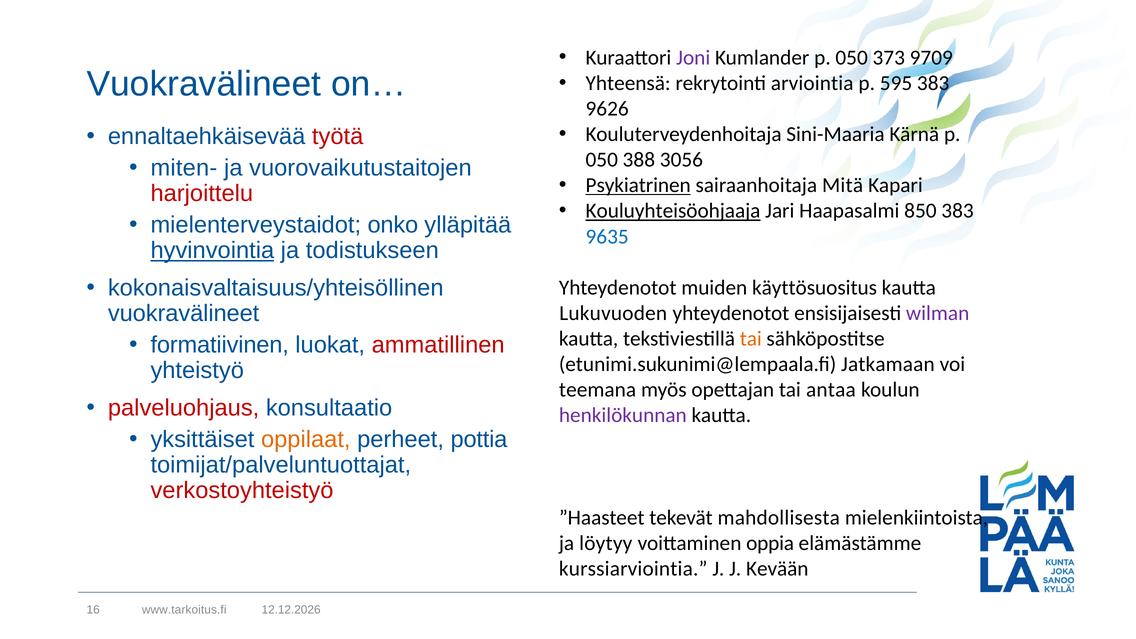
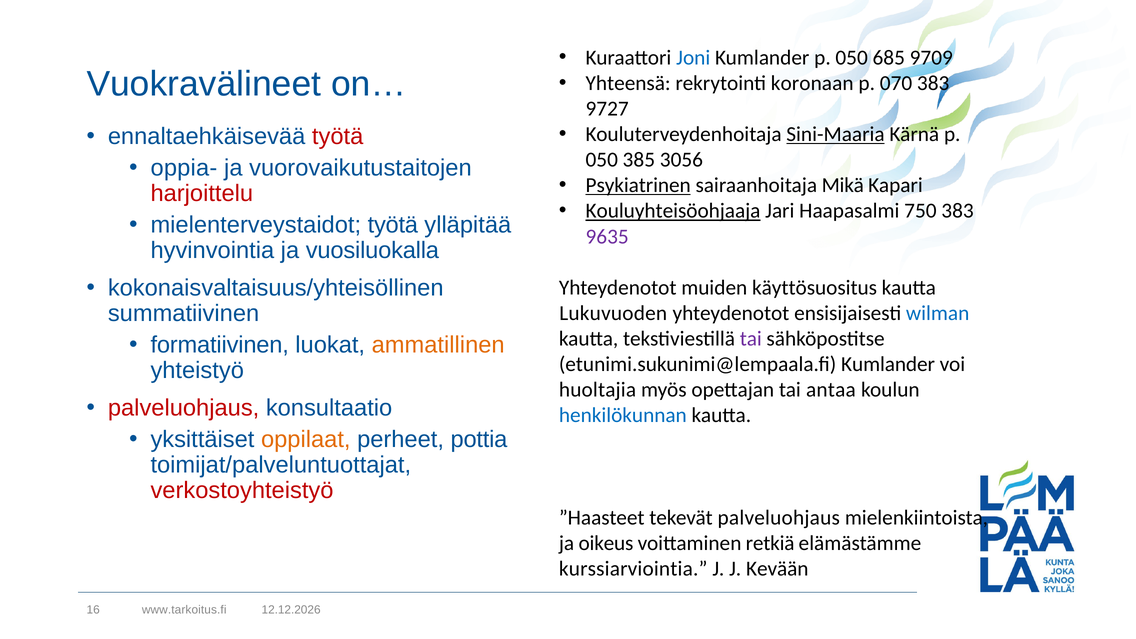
Joni colour: purple -> blue (693, 58)
373: 373 -> 685 (889, 58)
arviointia: arviointia -> koronaan (812, 83)
595: 595 -> 070 (896, 83)
9626: 9626 -> 9727 (607, 109)
Sini-Maaria underline: none -> present (836, 134)
388: 388 -> 385 (639, 160)
miten-: miten- -> oppia- (184, 168)
Mitä: Mitä -> Mikä (843, 185)
850: 850 -> 750 (920, 211)
mielenterveystaidot onko: onko -> työtä (393, 225)
9635 colour: blue -> purple (607, 237)
hyvinvointia underline: present -> none (212, 251)
todistukseen: todistukseen -> vuosiluokalla (372, 251)
vuokravälineet: vuokravälineet -> summatiivinen (184, 314)
wilman colour: purple -> blue (938, 313)
tai colour: orange -> purple (751, 339)
ammatillinen colour: red -> orange (438, 345)
etunimi.sukunimi@lempaala.fi Jatkamaan: Jatkamaan -> Kumlander (888, 364)
teemana: teemana -> huoltajia (598, 390)
henkilökunnan colour: purple -> blue (623, 415)
tekevät mahdollisesta: mahdollisesta -> palveluohjaus (779, 518)
löytyy: löytyy -> oikeus (606, 543)
oppia: oppia -> retkiä (770, 543)
